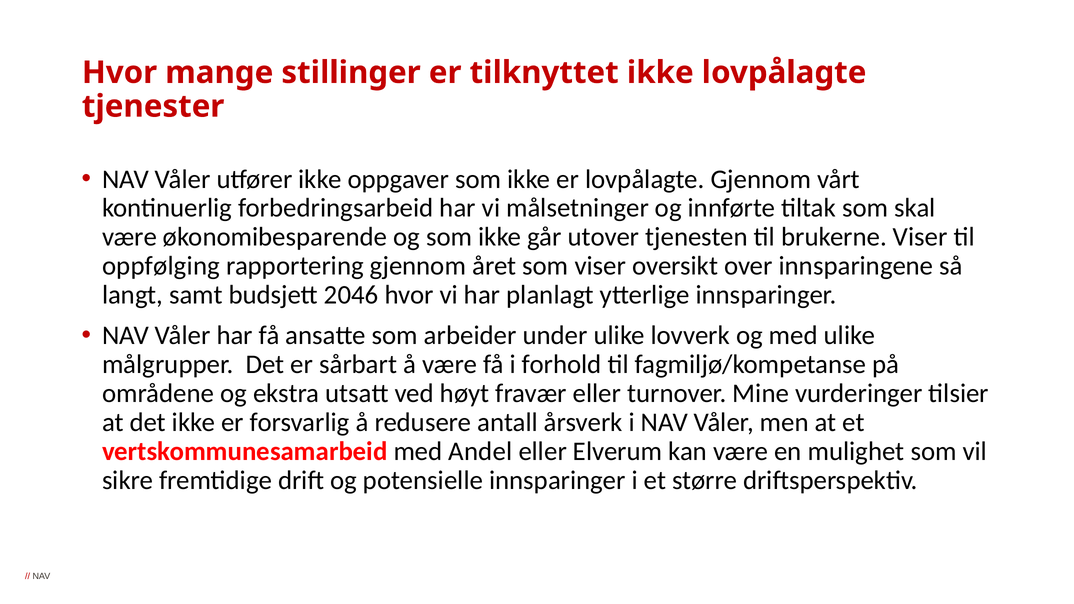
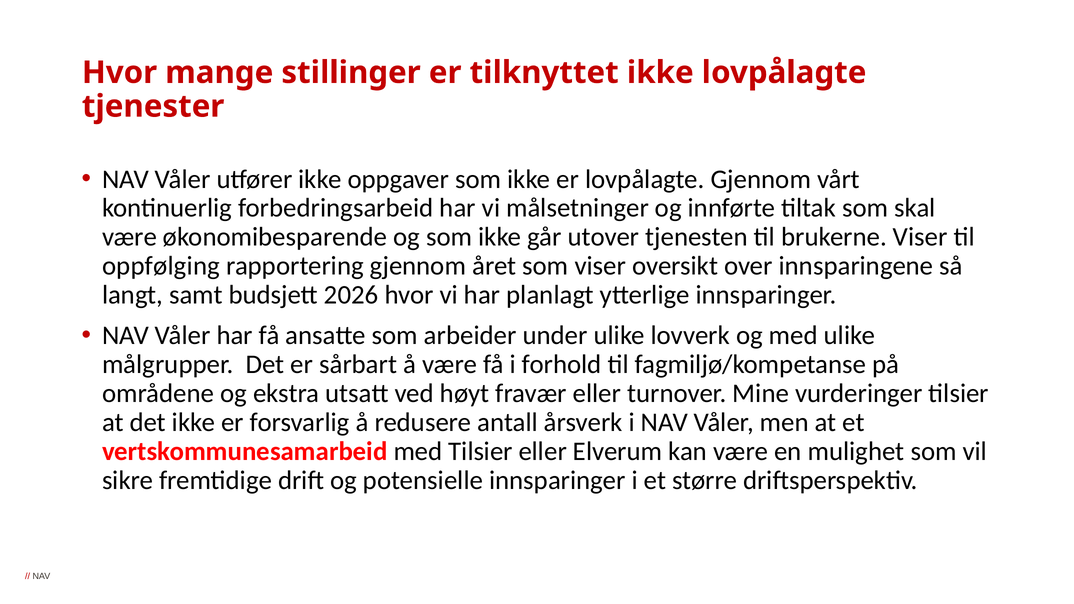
2046: 2046 -> 2026 (351, 295)
med Andel: Andel -> Tilsier (481, 451)
